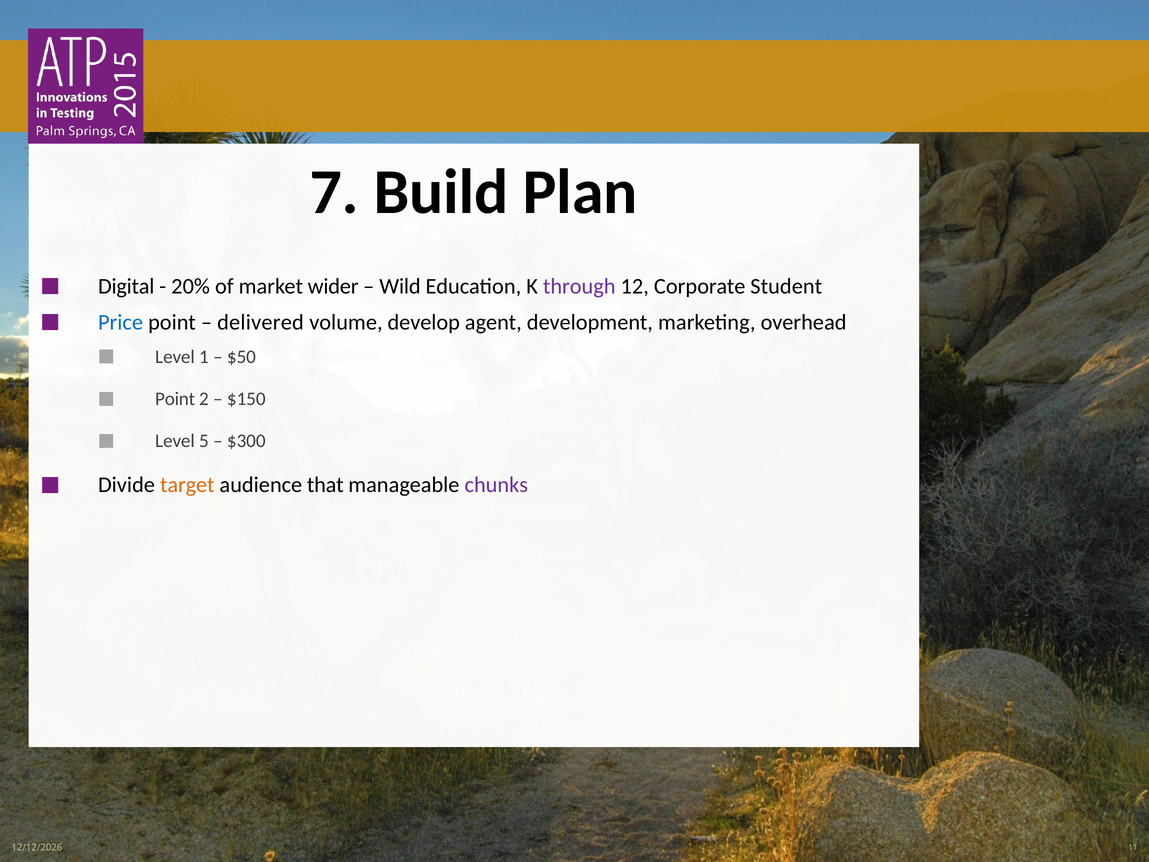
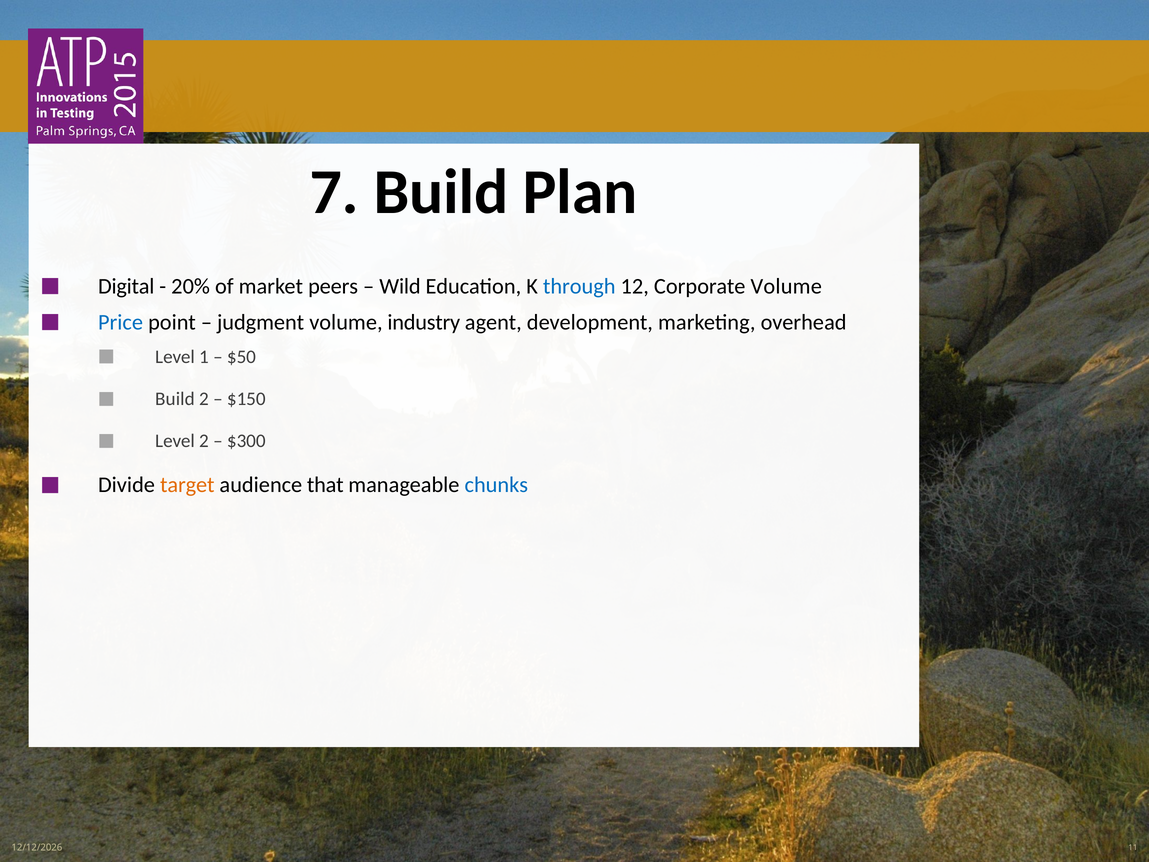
wider: wider -> peers (333, 286)
through colour: purple -> blue (579, 286)
Corporate Student: Student -> Volume (786, 286)
delivered: delivered -> judgment (261, 322)
develop: develop -> industry (424, 322)
Point: Point -> Build (175, 399)
Level 5: 5 -> 2 (204, 441)
chunks colour: purple -> blue (496, 485)
